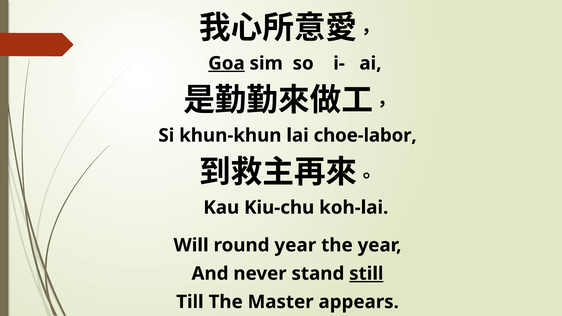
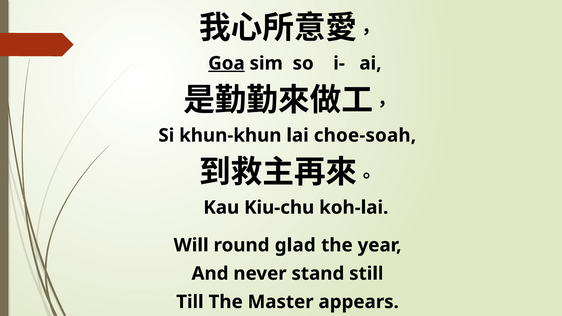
choe-labor: choe-labor -> choe-soah (365, 135)
round year: year -> glad (295, 245)
still underline: present -> none (366, 274)
